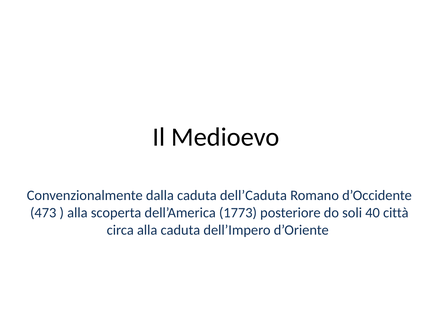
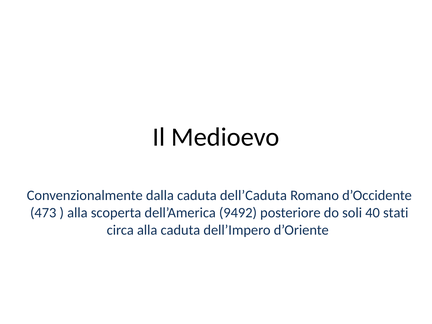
1773: 1773 -> 9492 (238, 213)
città: città -> stati (396, 213)
